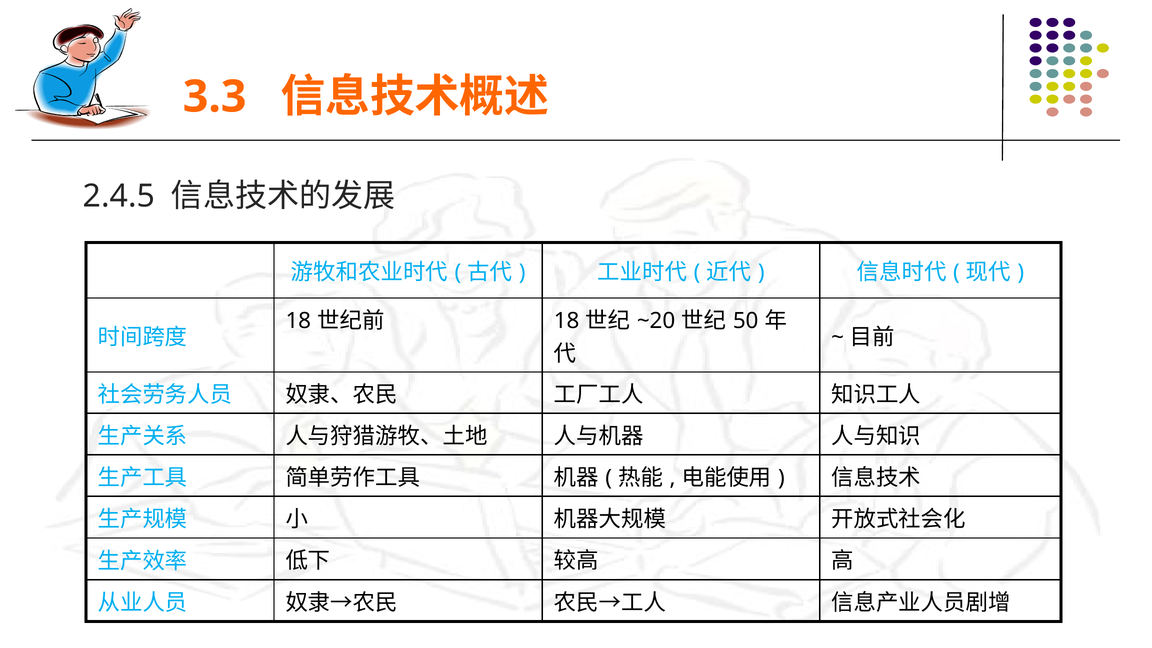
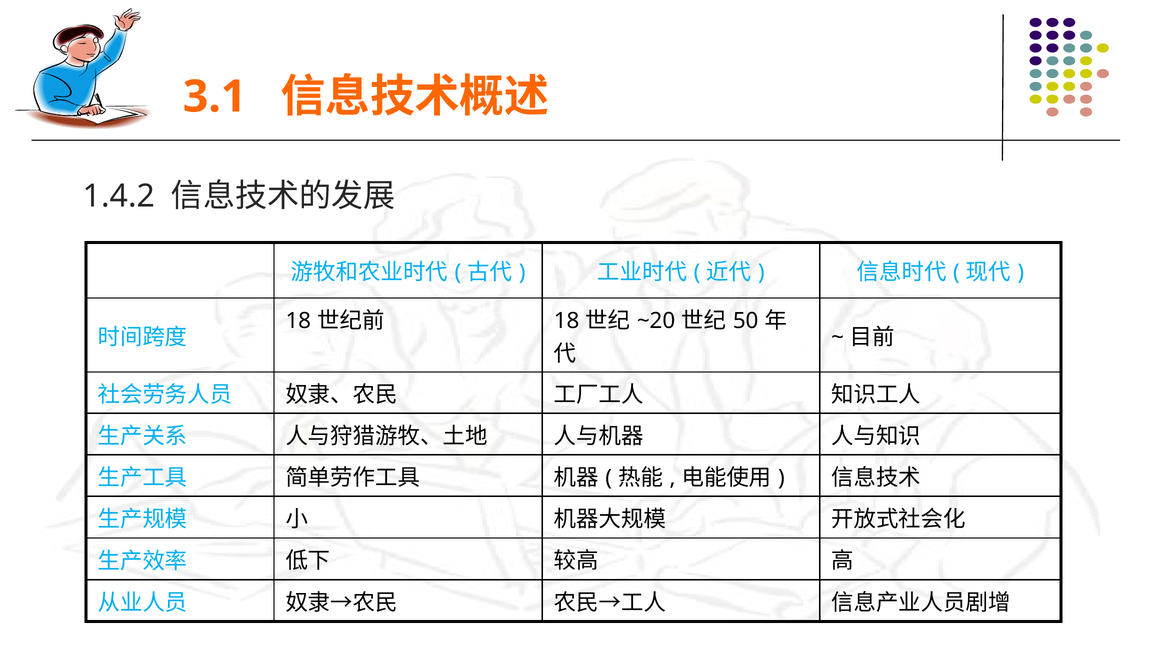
3.3: 3.3 -> 3.1 (215, 97)
2.4.5: 2.4.5 -> 1.4.2 (119, 196)
